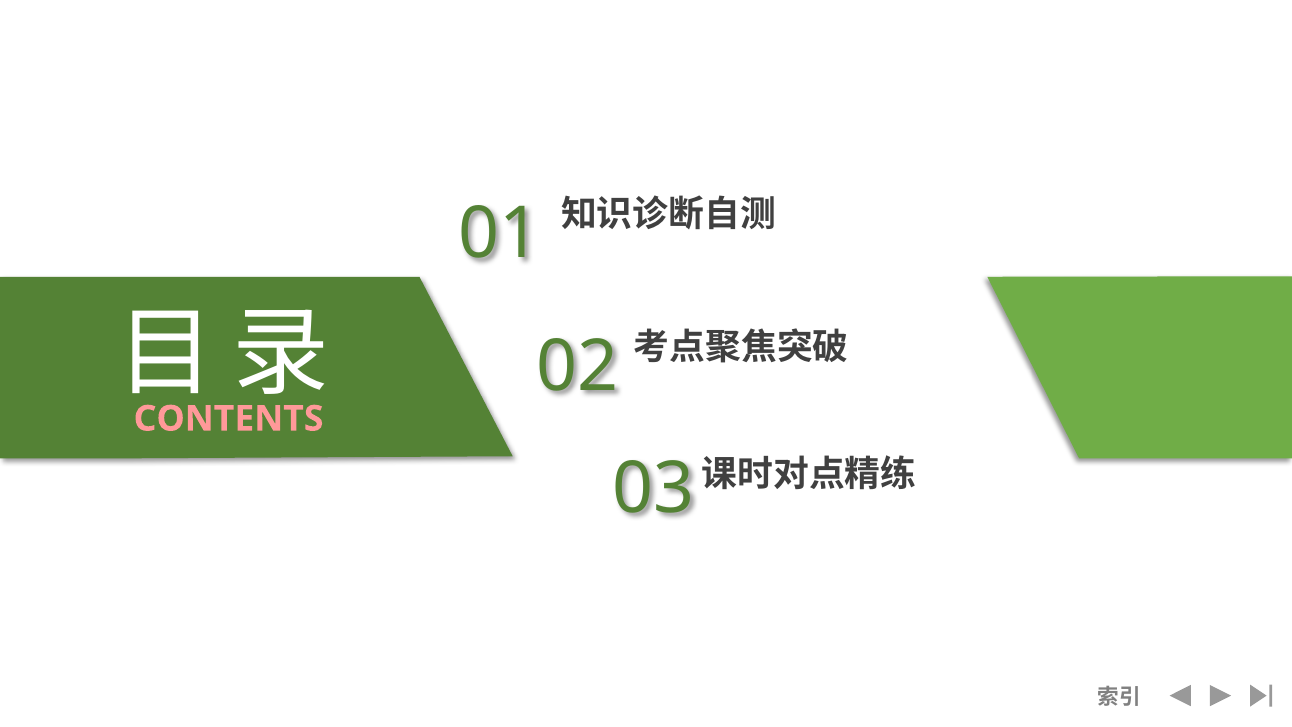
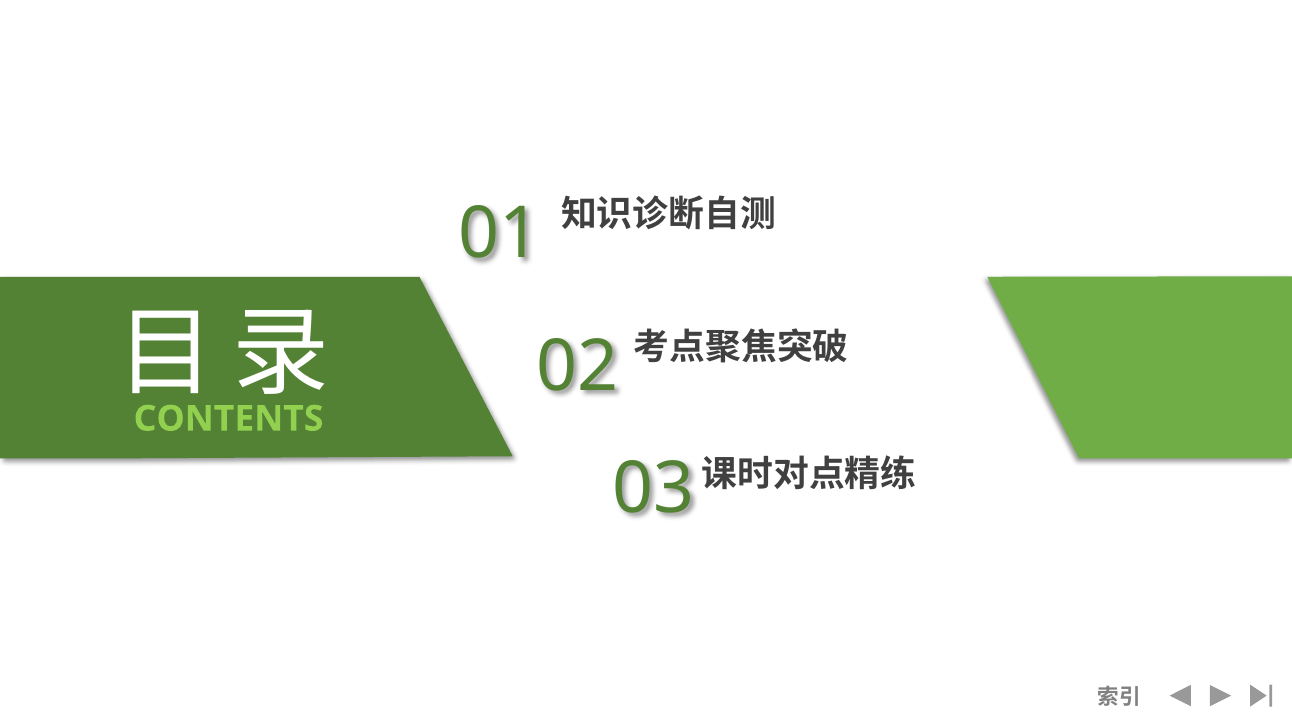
CONTENTS colour: pink -> light green (229, 419)
